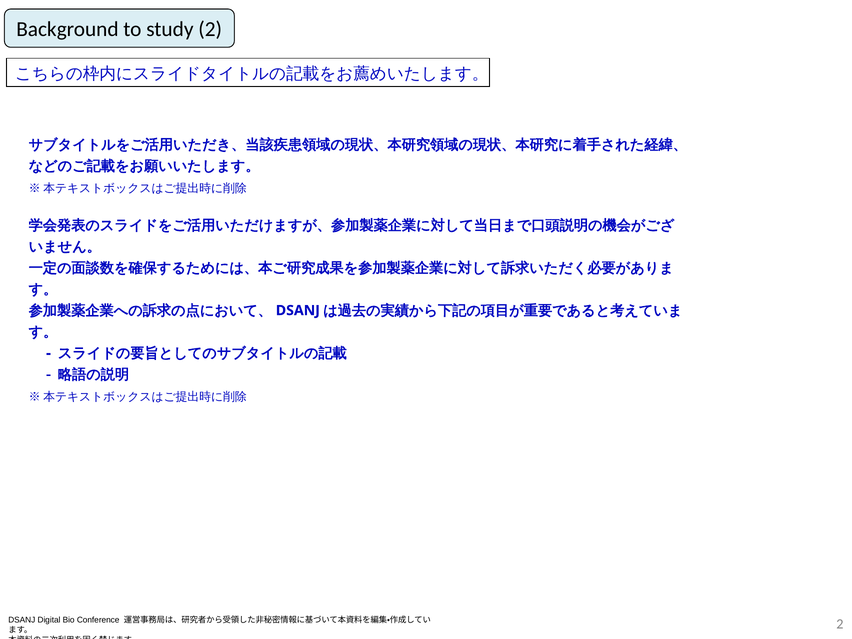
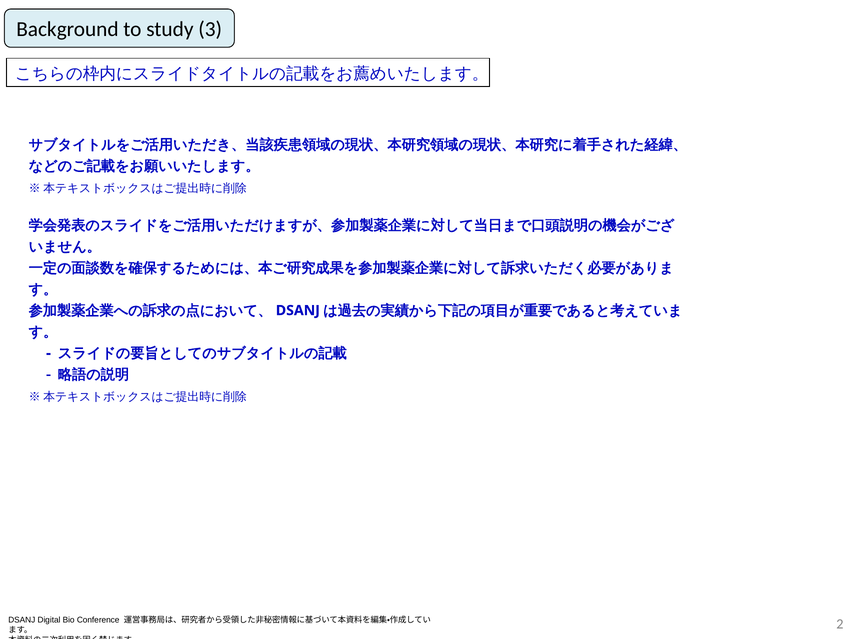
study 2: 2 -> 3 (210, 29)
